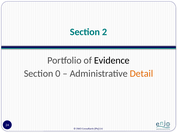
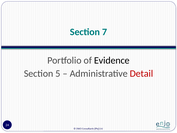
2: 2 -> 7 (105, 32)
0: 0 -> 5 (58, 73)
Detail colour: orange -> red (141, 73)
